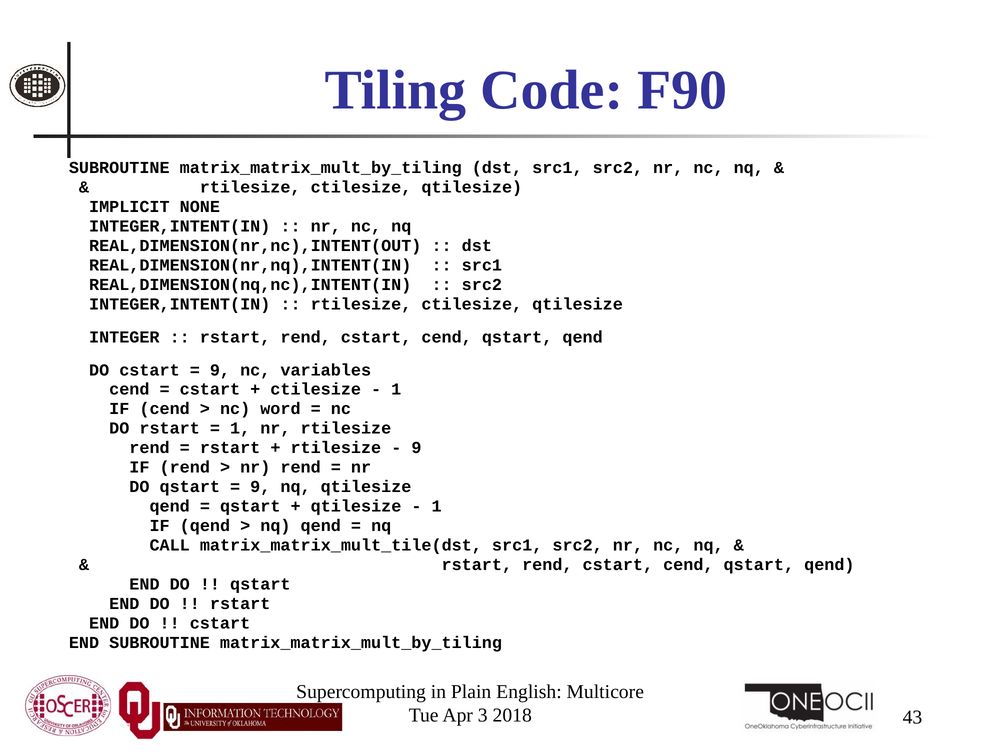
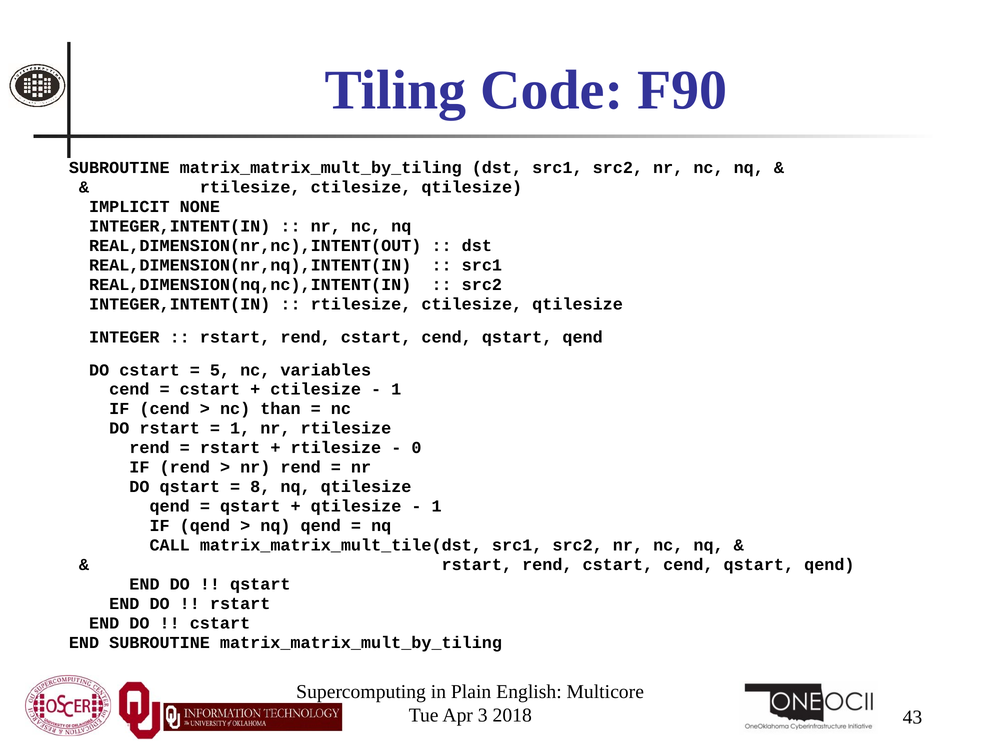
9: 9 -> 5 (220, 370)
word: word -> than (280, 409)
9: 9 -> 0 (416, 448)
9: 9 -> 8 (260, 487)
